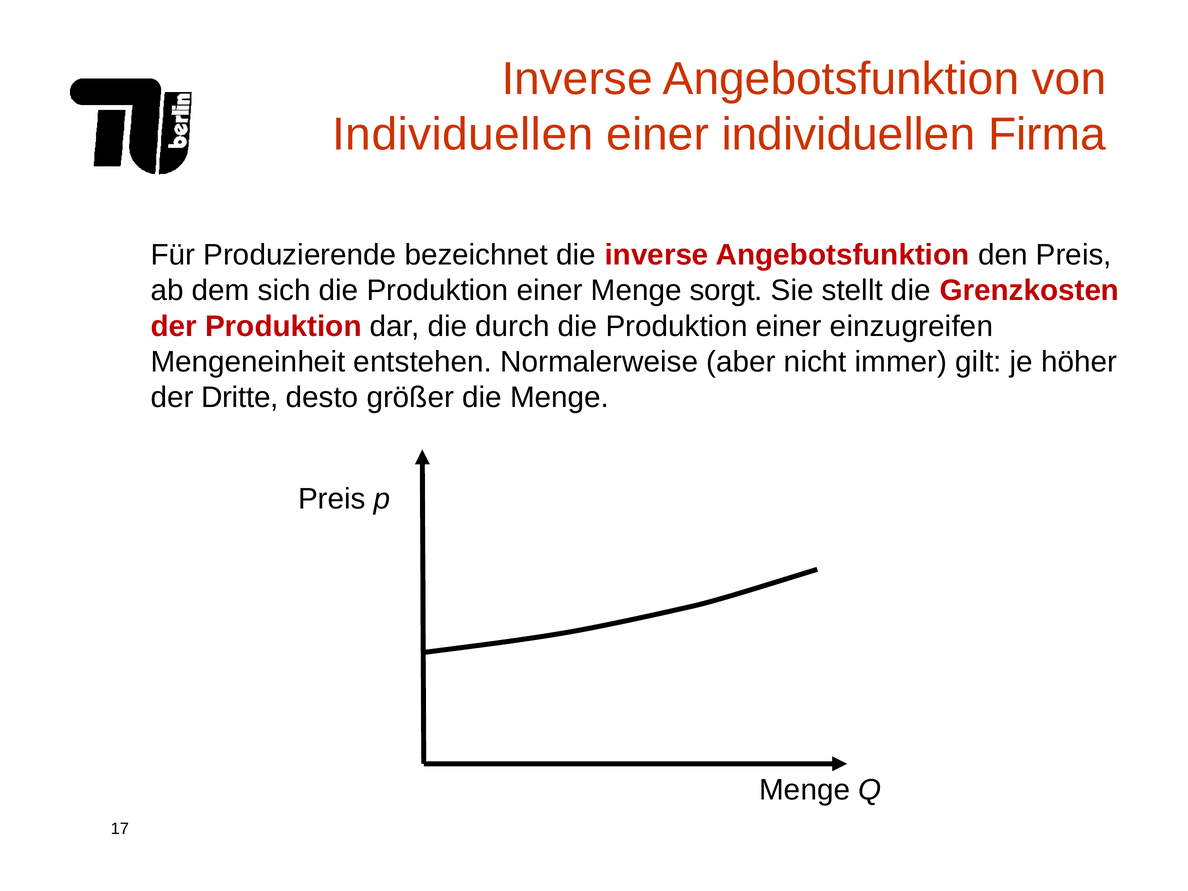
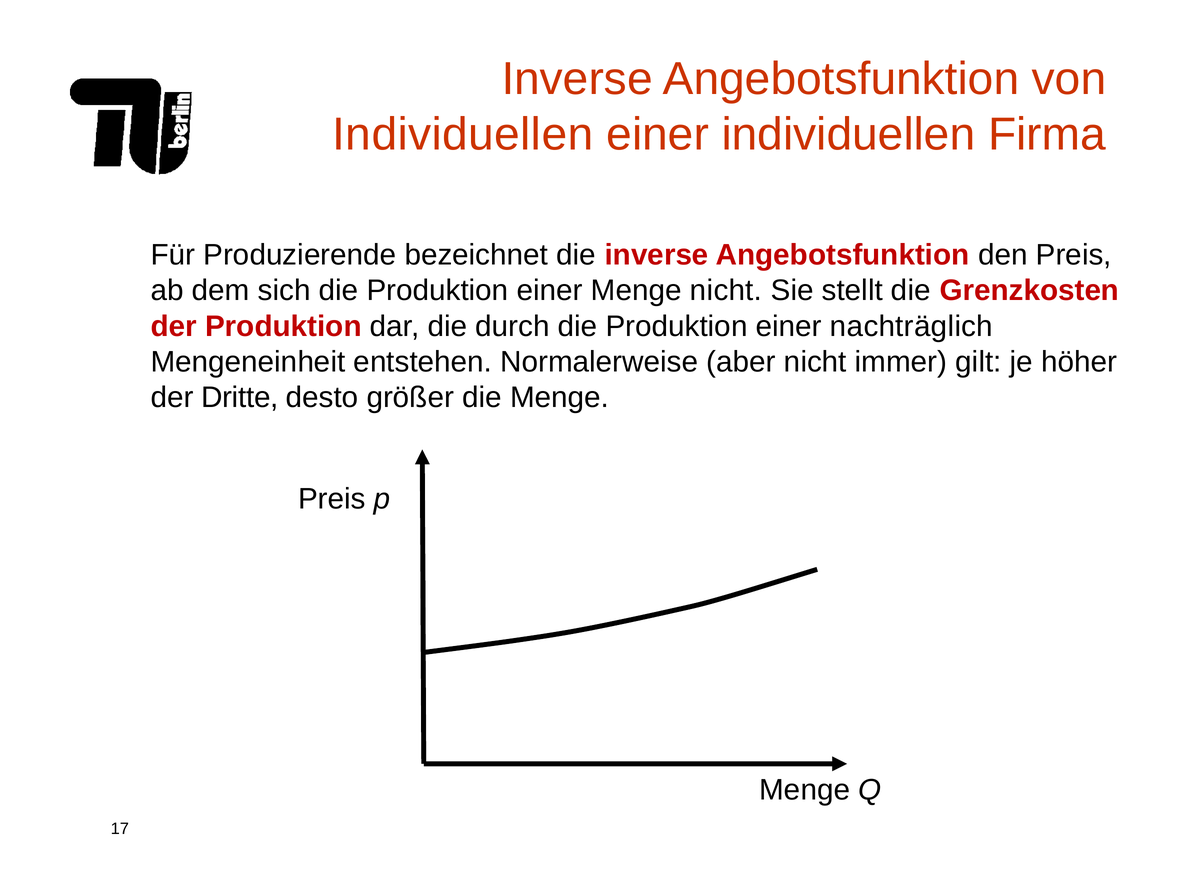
Menge sorgt: sorgt -> nicht (726, 291)
einzugreifen: einzugreifen -> nachträglich (911, 326)
